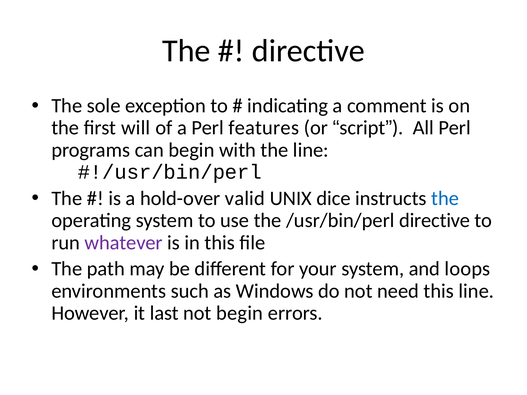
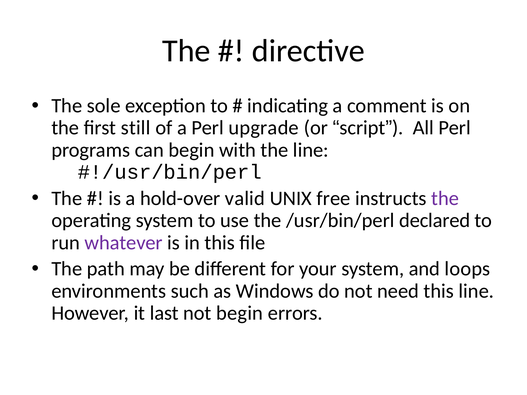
will: will -> still (136, 128)
features: features -> upgrade (264, 128)
dice: dice -> free (333, 198)
the colour: blue -> purple (445, 198)
/usr/bin/perl directive: directive -> declared (435, 221)
